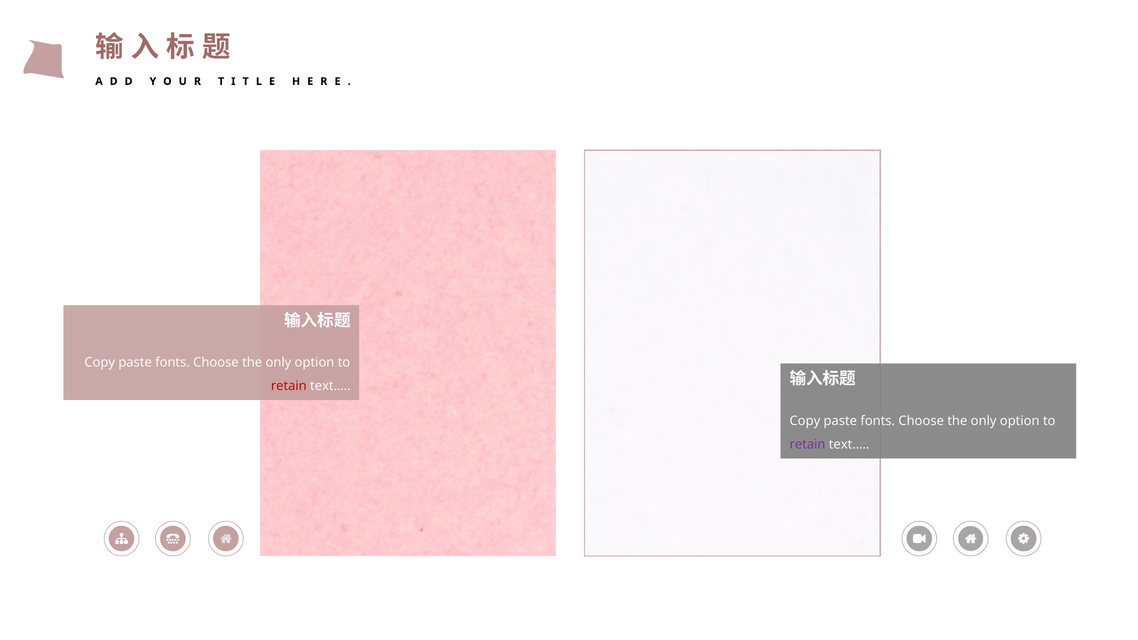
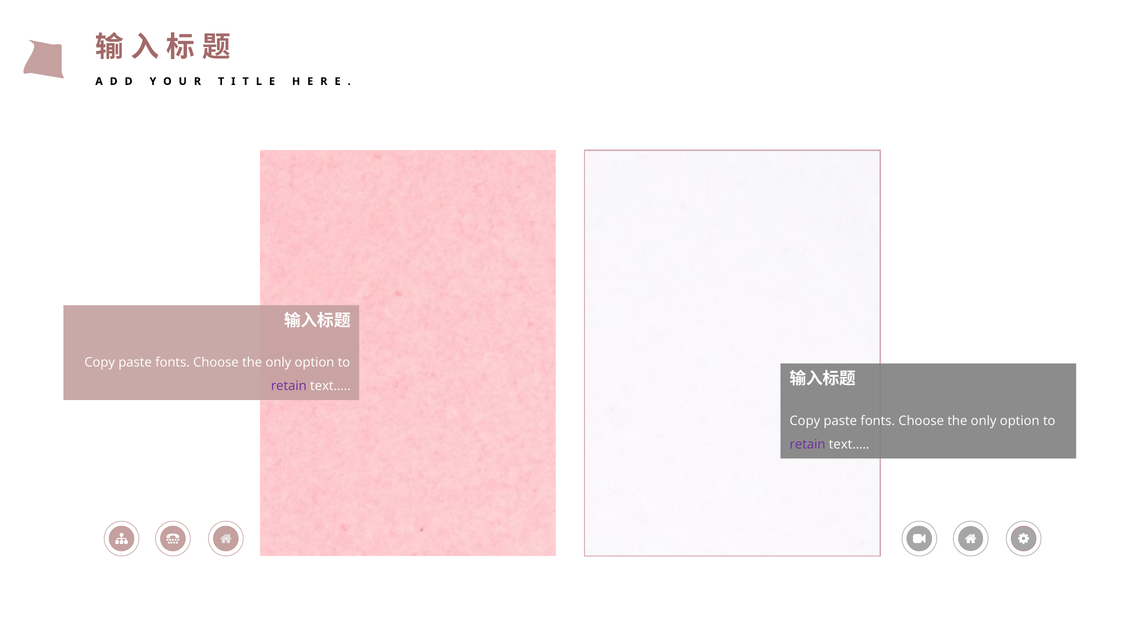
retain colour: red -> purple (289, 386)
